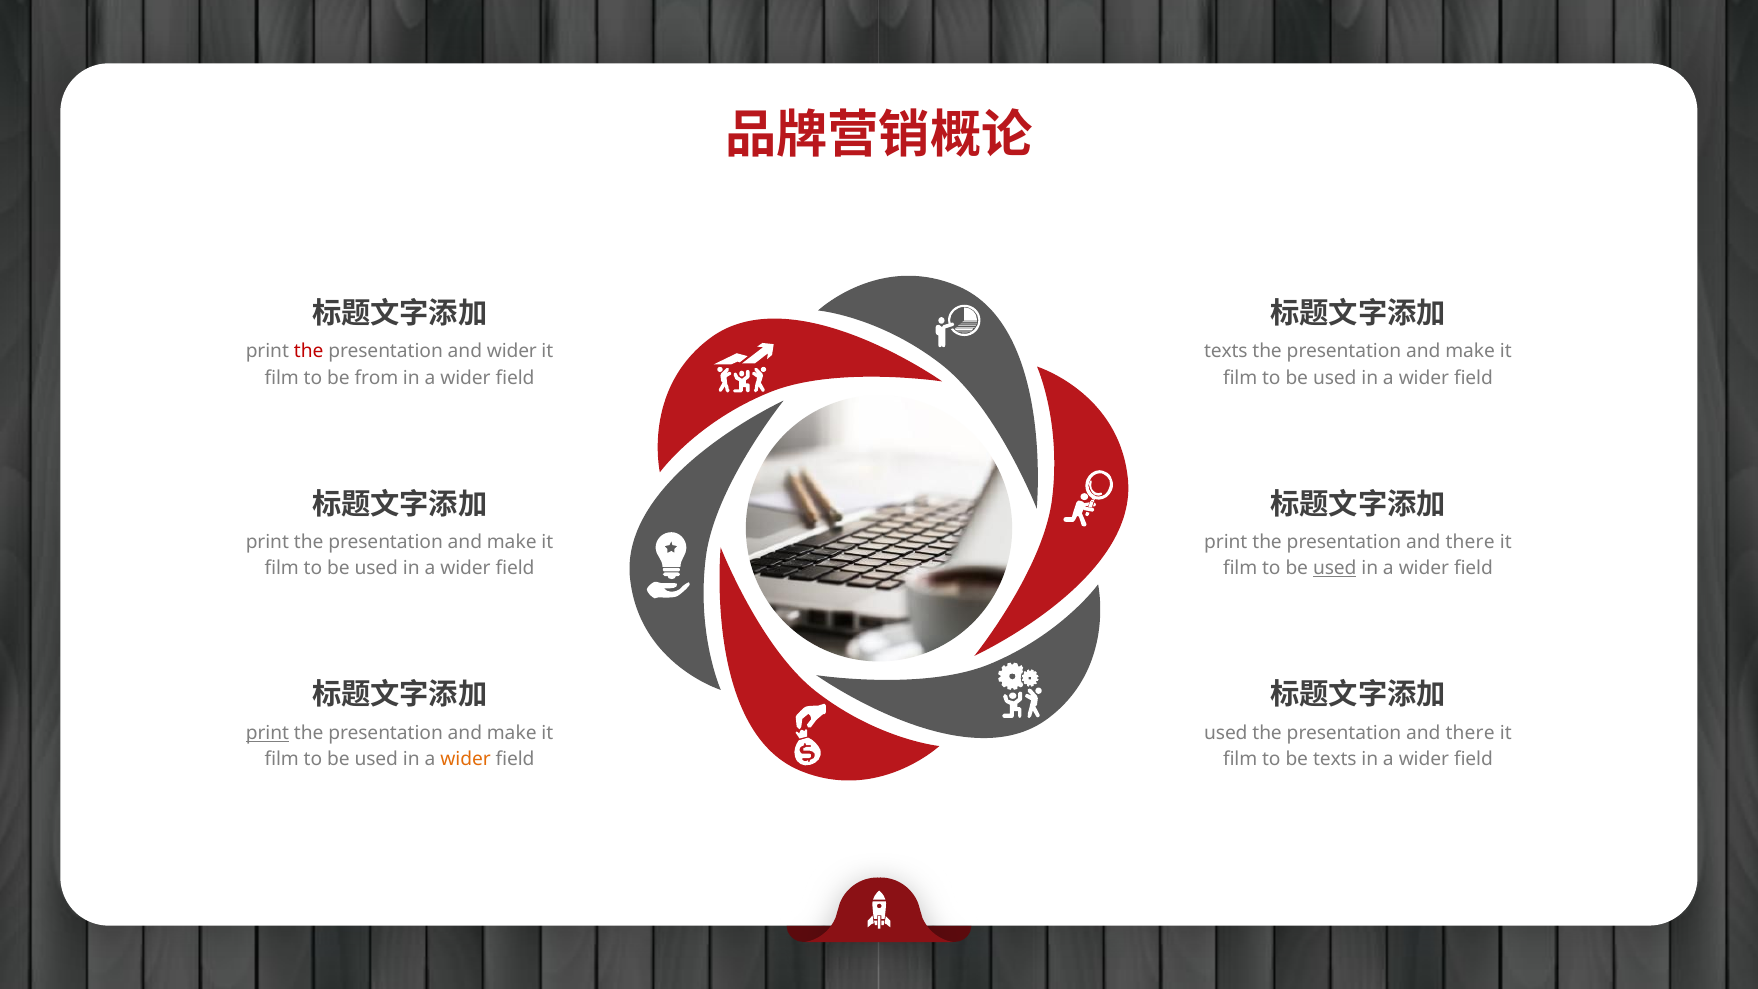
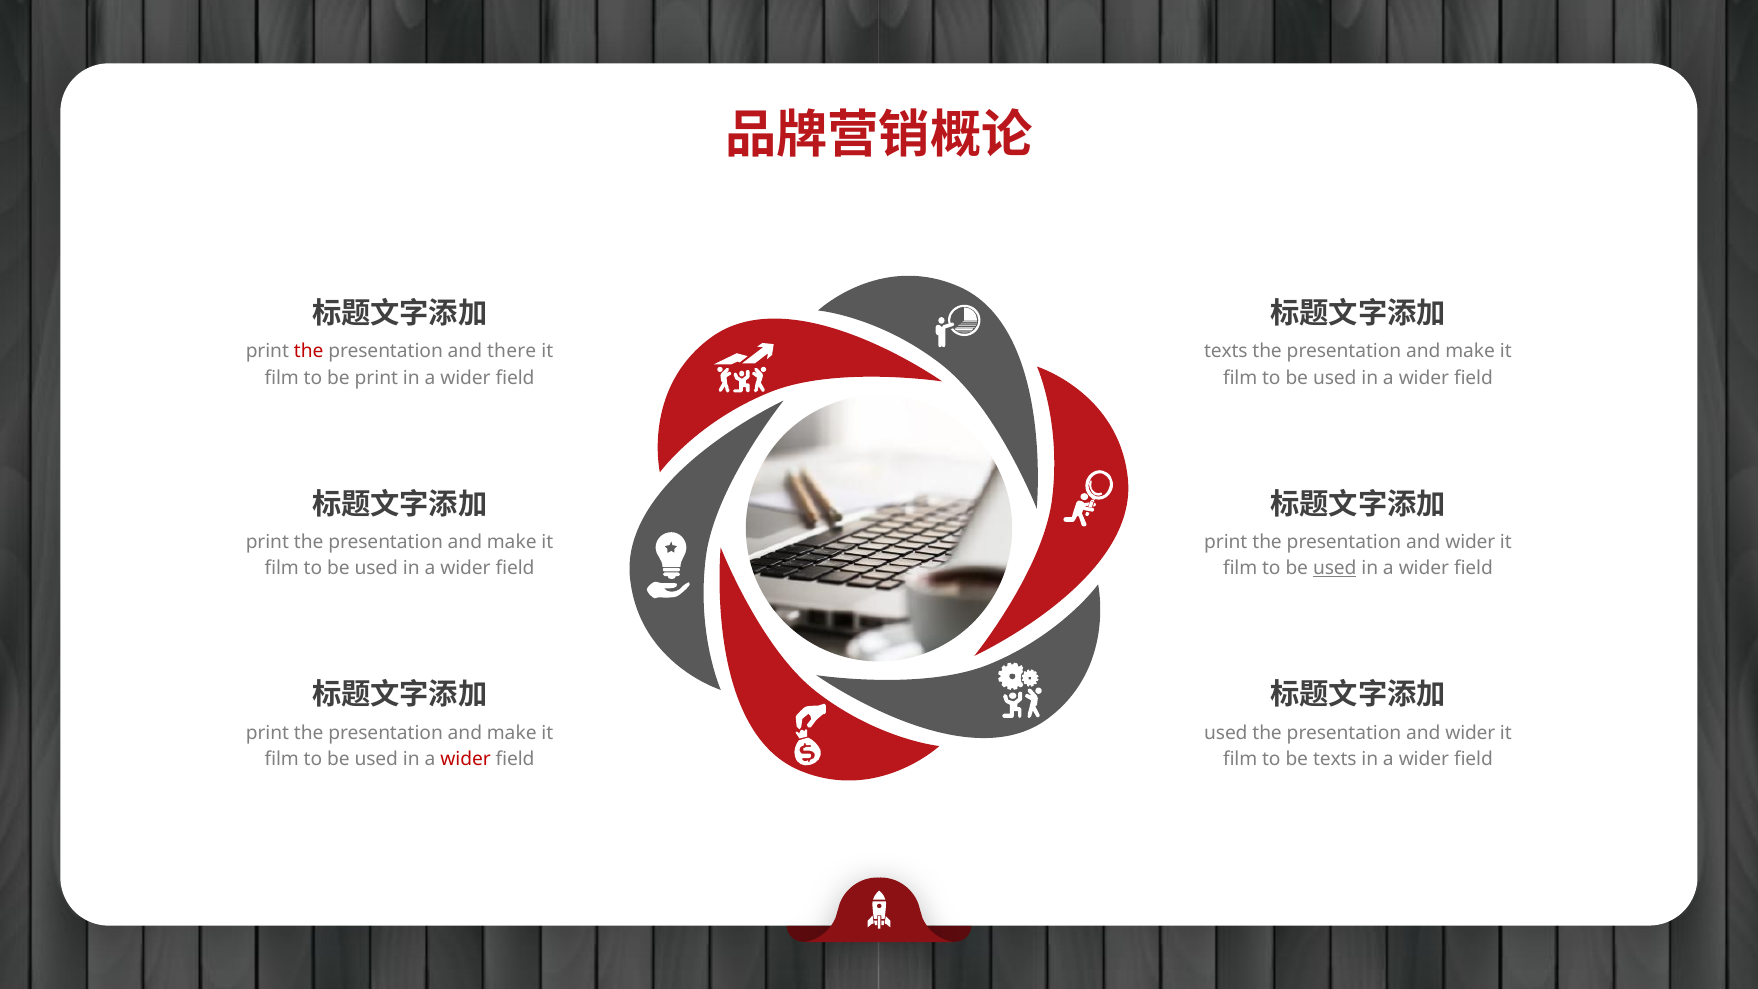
and wider: wider -> there (512, 351)
be from: from -> print (376, 378)
there: there -> wider (1470, 542)
print underline: present -> none (267, 733)
there: there -> wider (1470, 733)
wider colour: orange -> red (466, 759)
